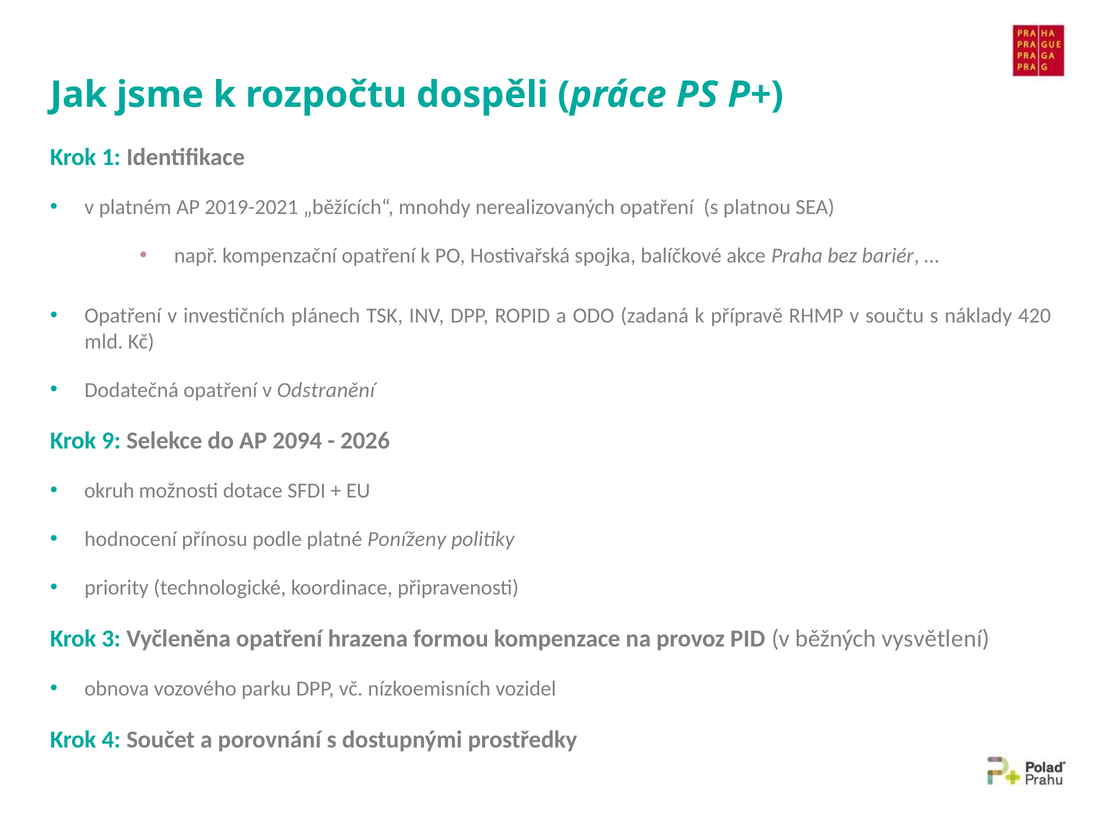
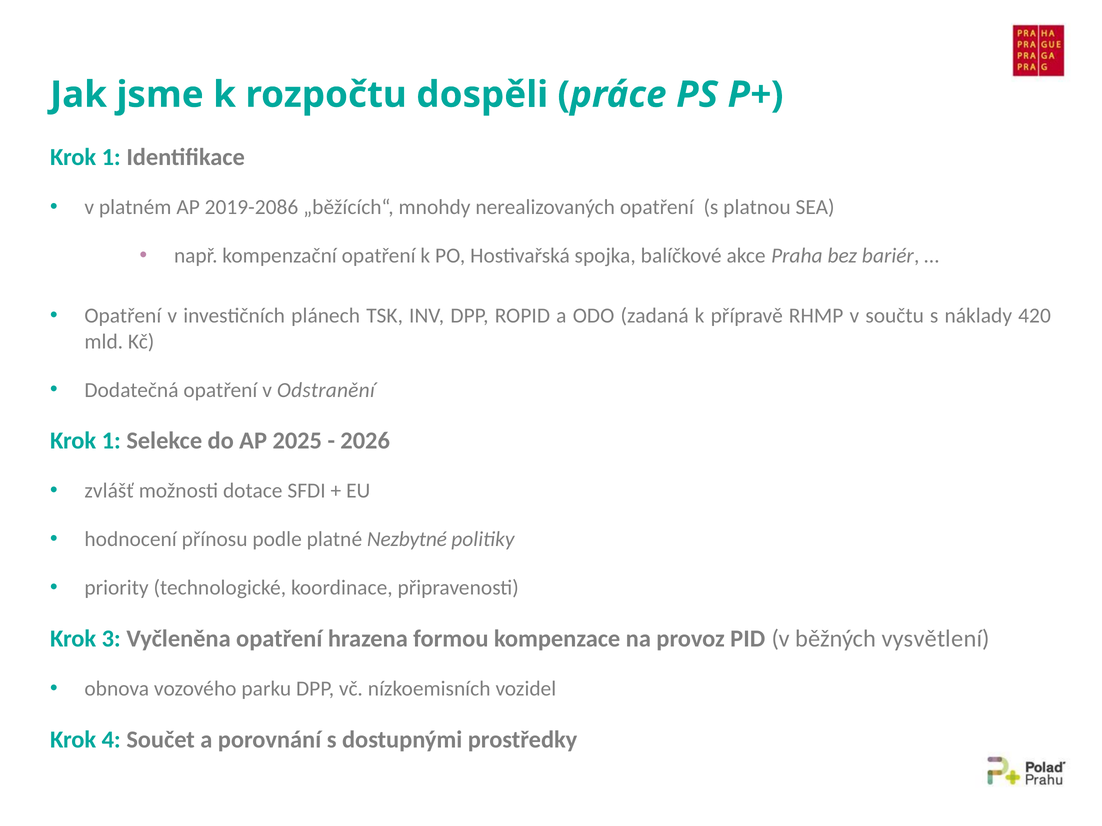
2019-2021: 2019-2021 -> 2019-2086 (251, 207)
9: 9 -> 1 (111, 441)
2094: 2094 -> 2025 (297, 441)
okruh: okruh -> zvlášť (109, 491)
Poníženy: Poníženy -> Nezbytné (407, 540)
